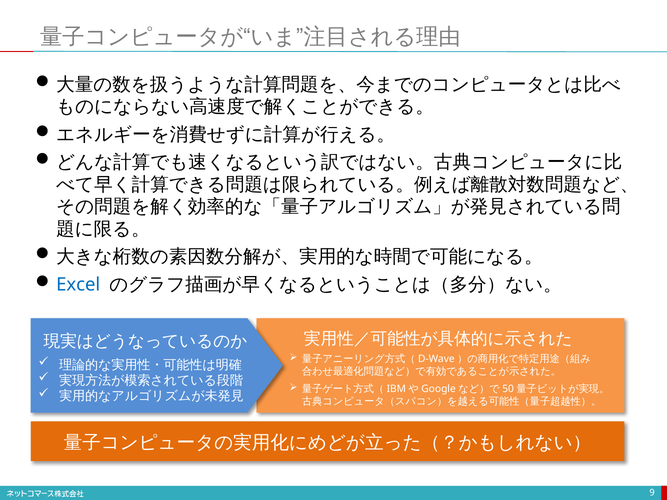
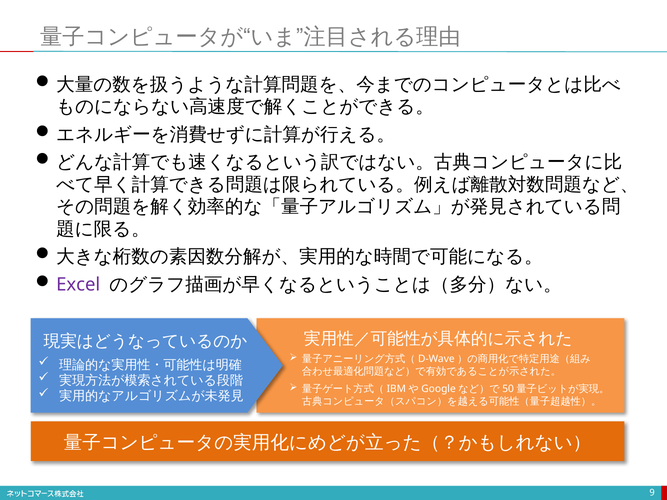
Excel colour: blue -> purple (78, 285)
